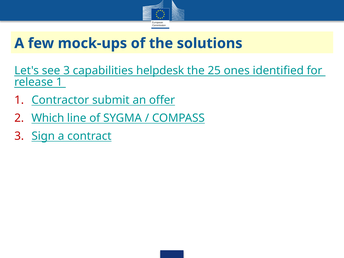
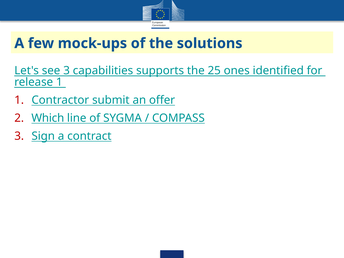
helpdesk: helpdesk -> supports (160, 71)
